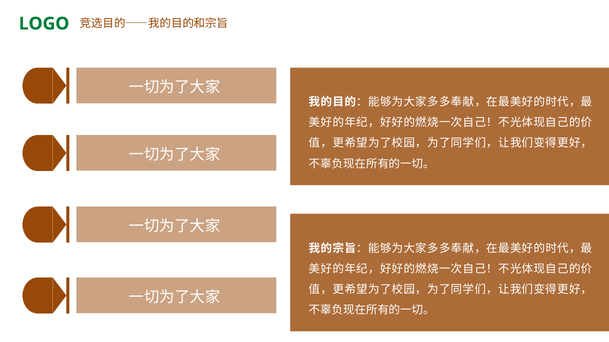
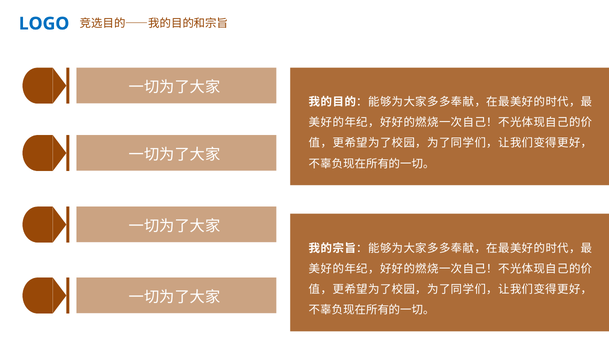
LOGO colour: green -> blue (44, 24)
